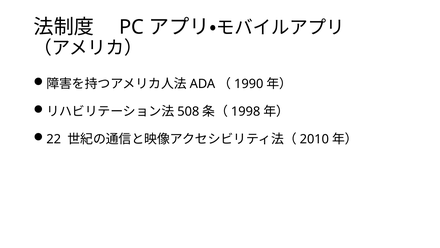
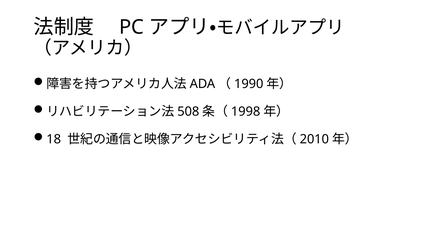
22: 22 -> 18 (54, 139)
